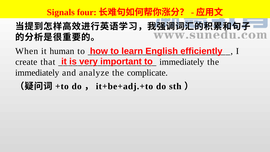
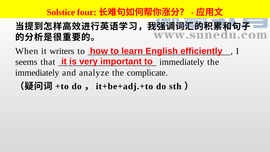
Signals: Signals -> Solstice (61, 12)
human: human -> writers (62, 51)
create: create -> seems (26, 62)
